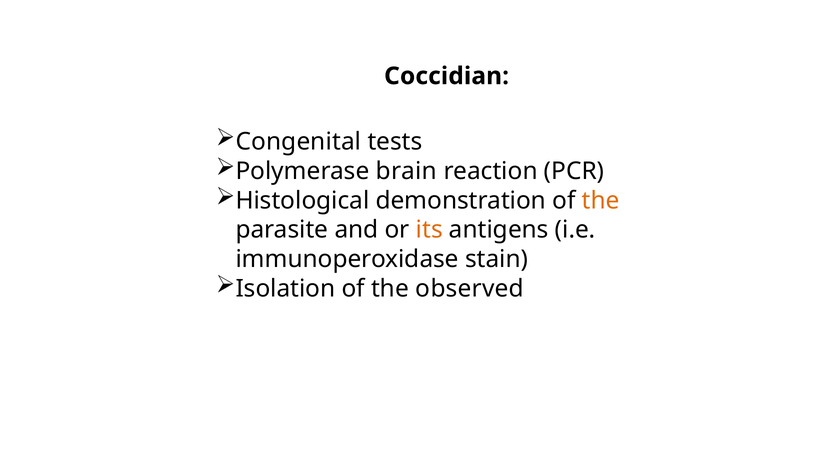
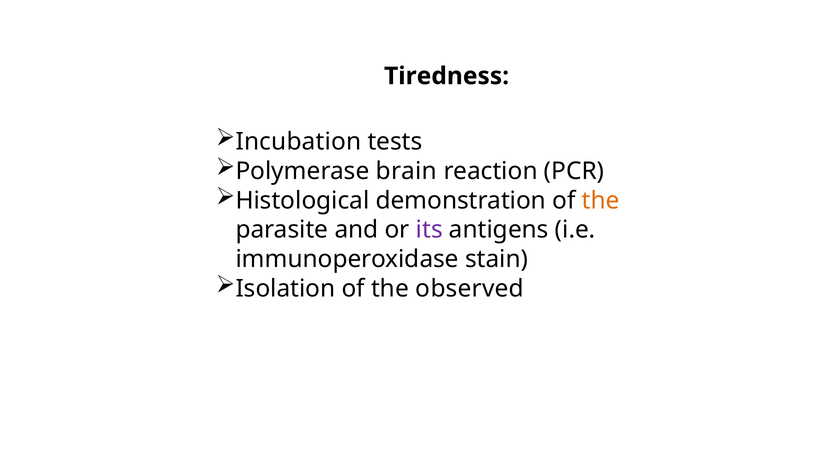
Coccidian: Coccidian -> Tiredness (447, 76)
Congenital: Congenital -> Incubation (298, 142)
its colour: orange -> purple (429, 230)
